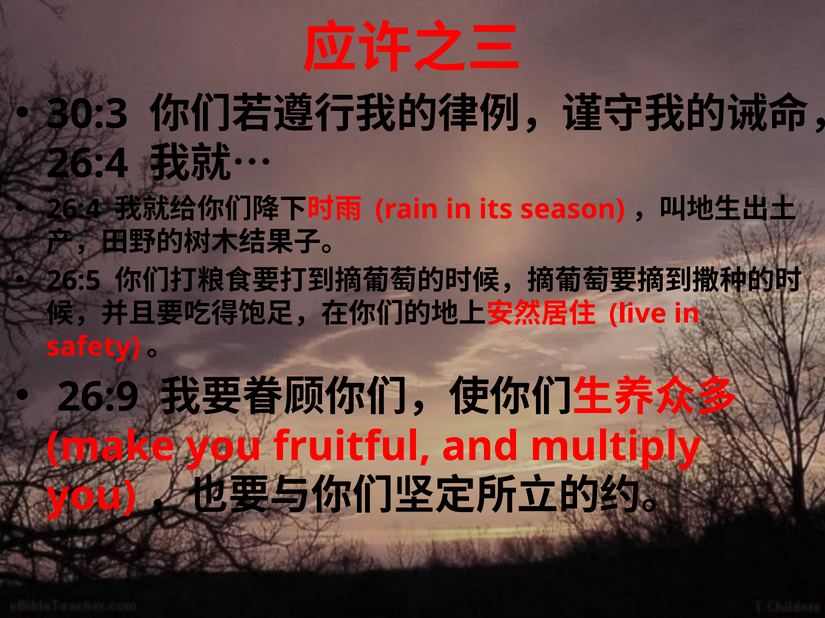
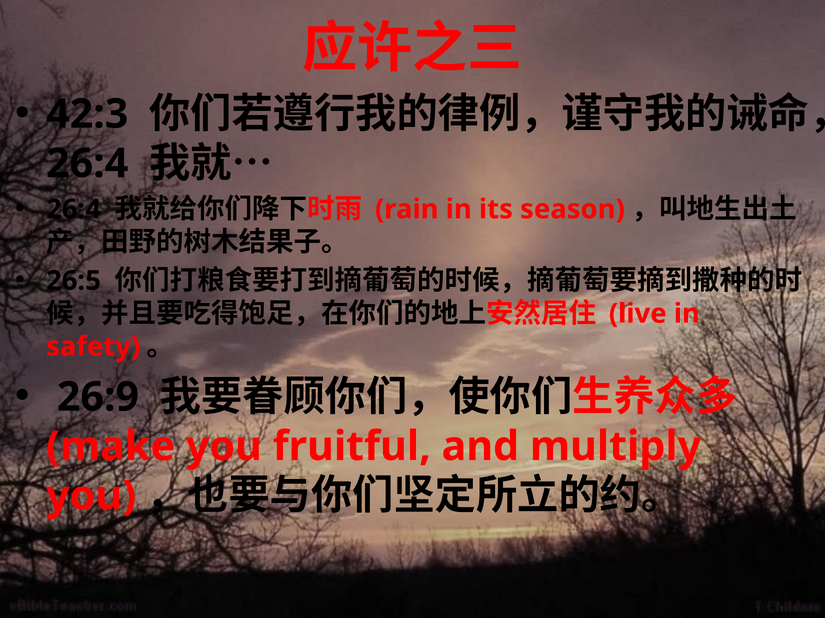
30:3: 30:3 -> 42:3 (87, 114)
